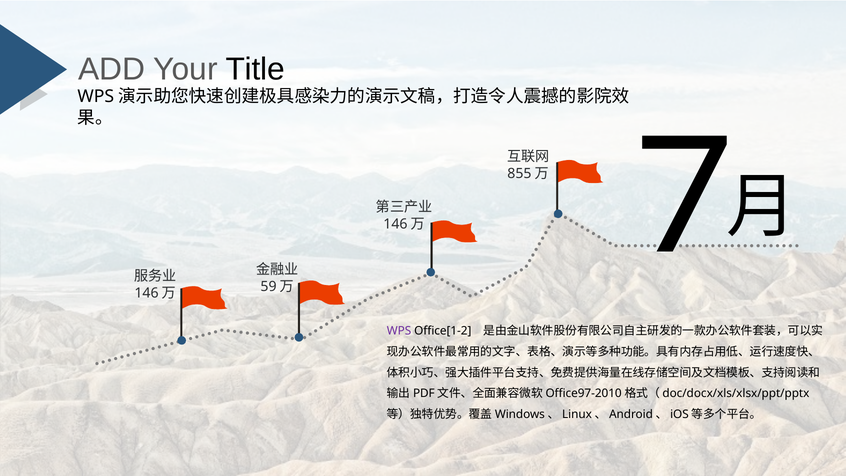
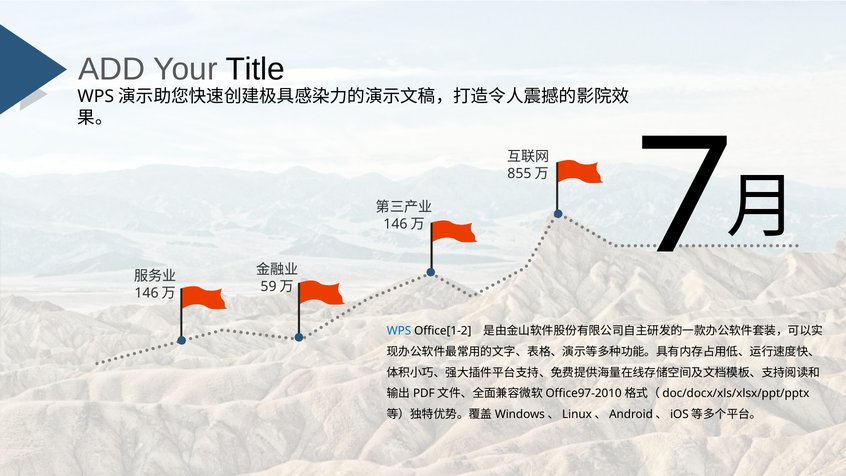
WPS colour: purple -> blue (399, 331)
